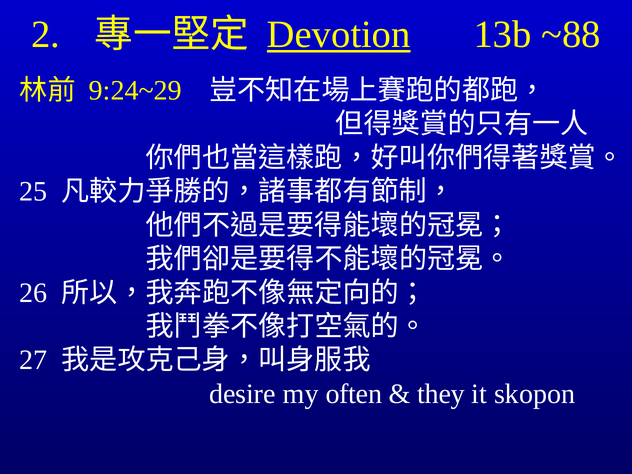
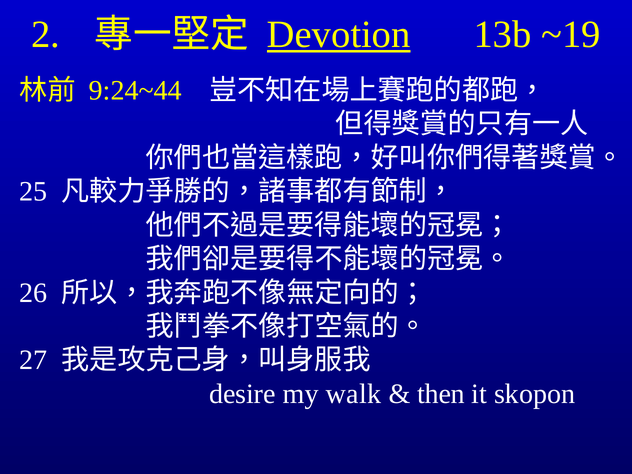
~88: ~88 -> ~19 (571, 34)
9:24~29: 9:24~29 -> 9:24~44 (135, 90)
often: often -> walk (354, 394)
they: they -> then (441, 394)
